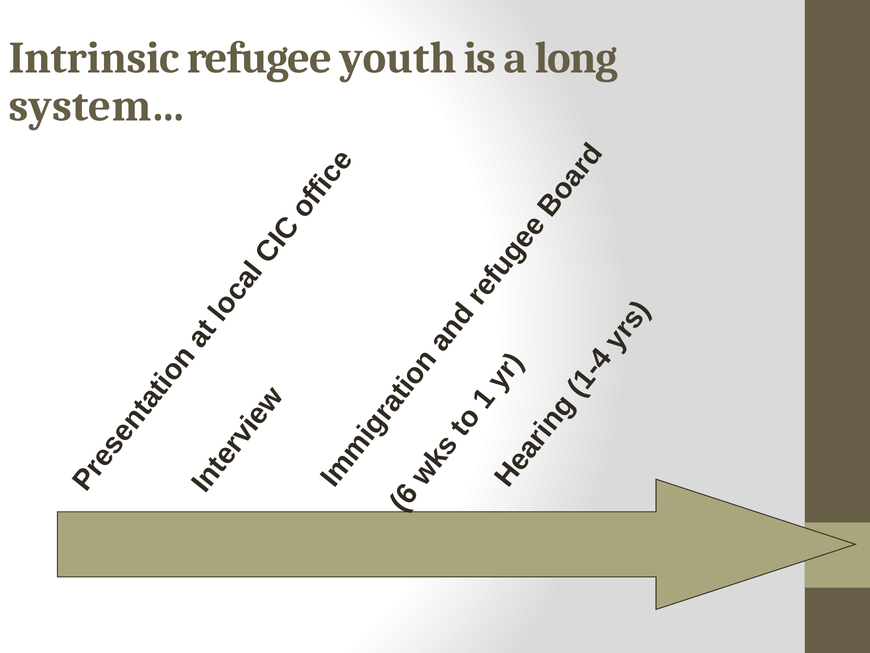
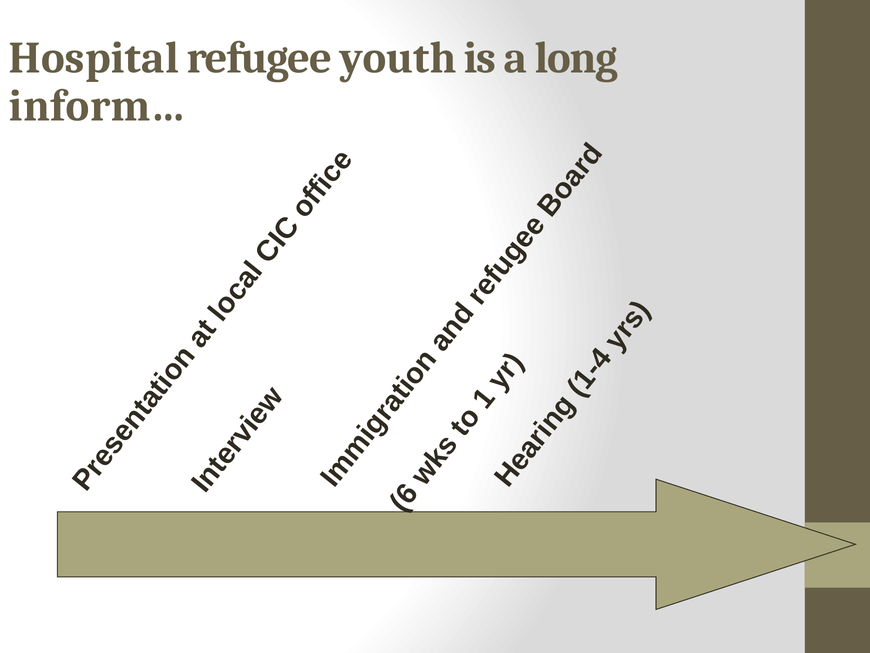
Intrinsic: Intrinsic -> Hospital (94, 58)
system…: system… -> inform… (97, 106)
